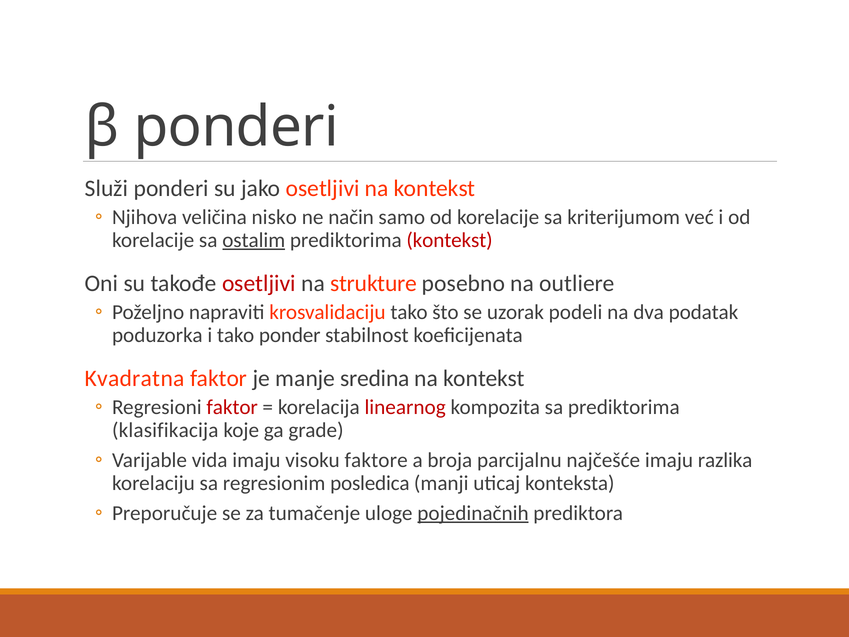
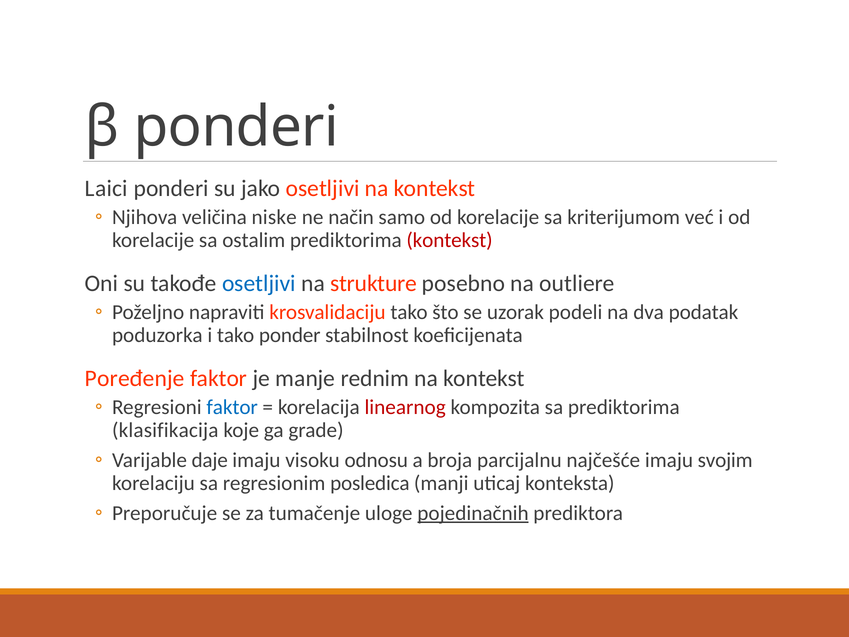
Služi: Služi -> Laici (106, 188)
nisko: nisko -> niske (274, 217)
ostalim underline: present -> none (254, 240)
osetljivi colour: red -> blue (259, 283)
Kvadratna: Kvadratna -> Poređenje (135, 378)
sredina: sredina -> rednim (375, 378)
faktor colour: red -> blue (232, 407)
vida: vida -> daje (210, 460)
faktore: faktore -> odnosu (376, 460)
razlika: razlika -> svojim (725, 460)
